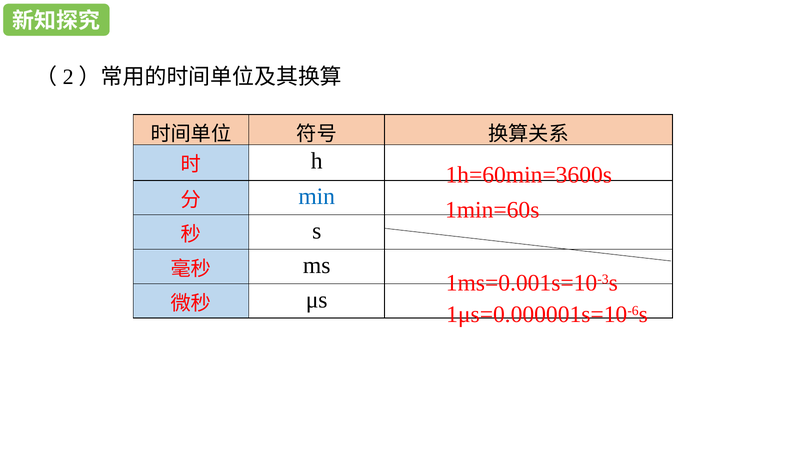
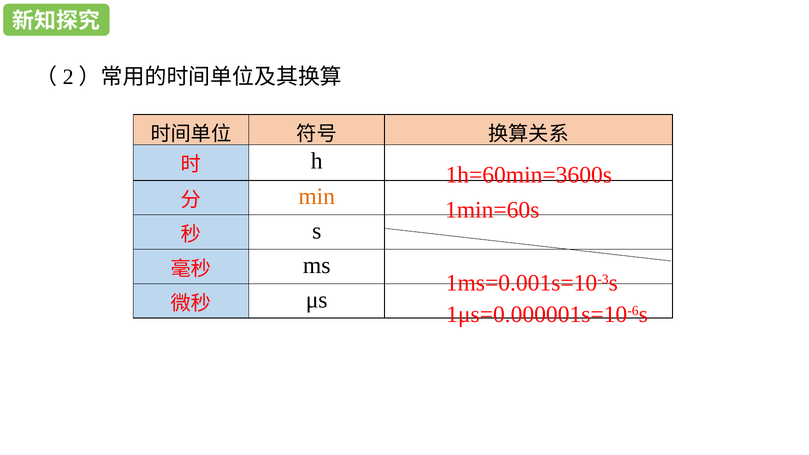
min colour: blue -> orange (317, 197)
